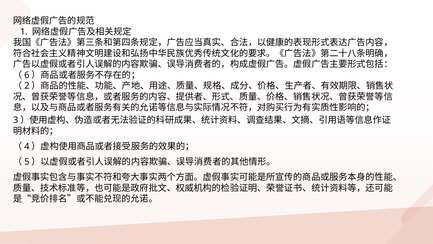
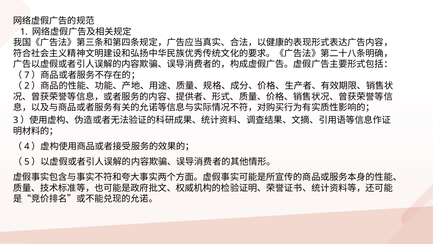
6: 6 -> 7 (27, 75)
